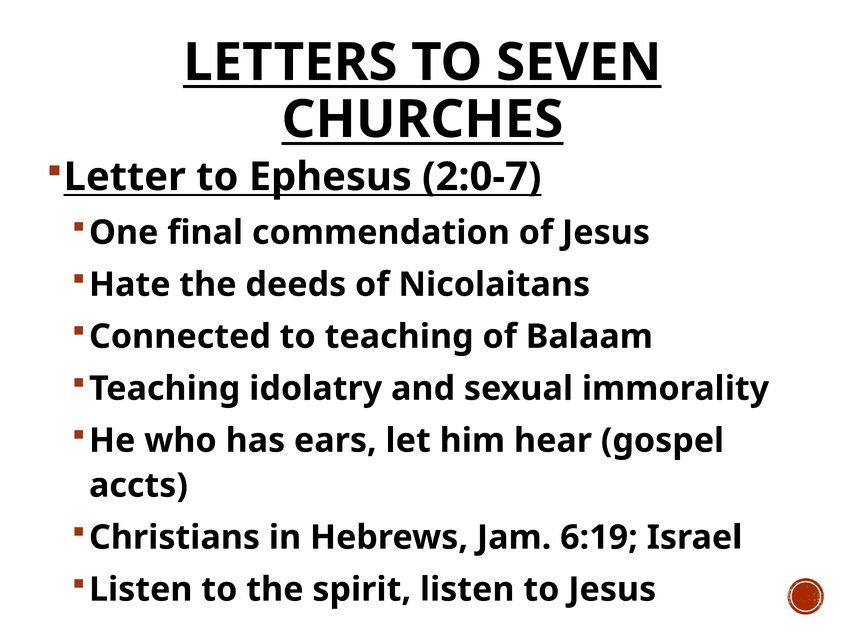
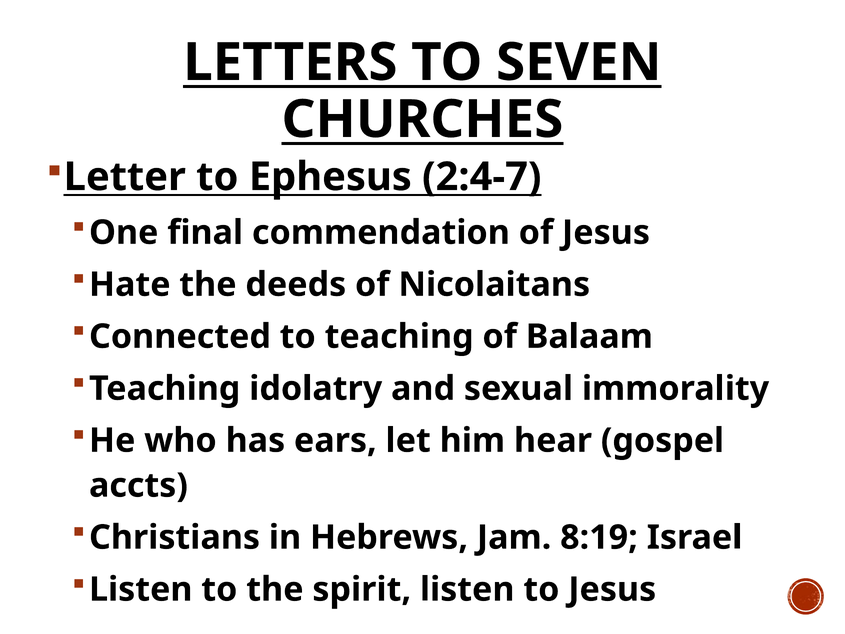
2:0-7: 2:0-7 -> 2:4-7 (482, 177)
6:19: 6:19 -> 8:19 (599, 537)
